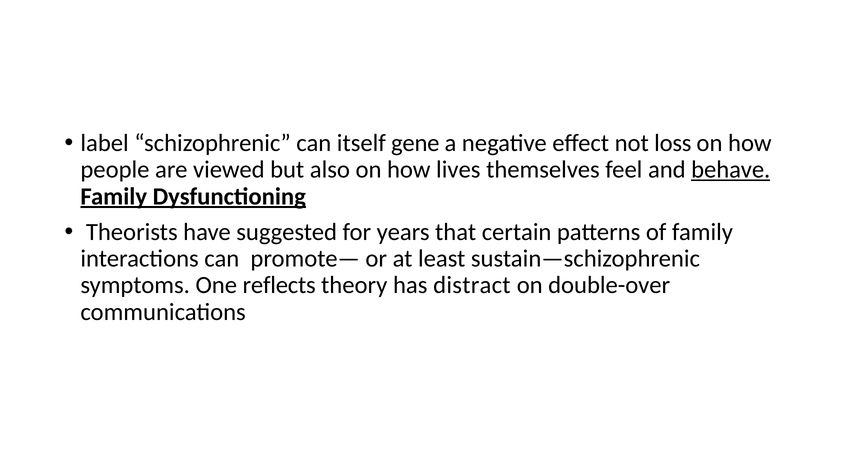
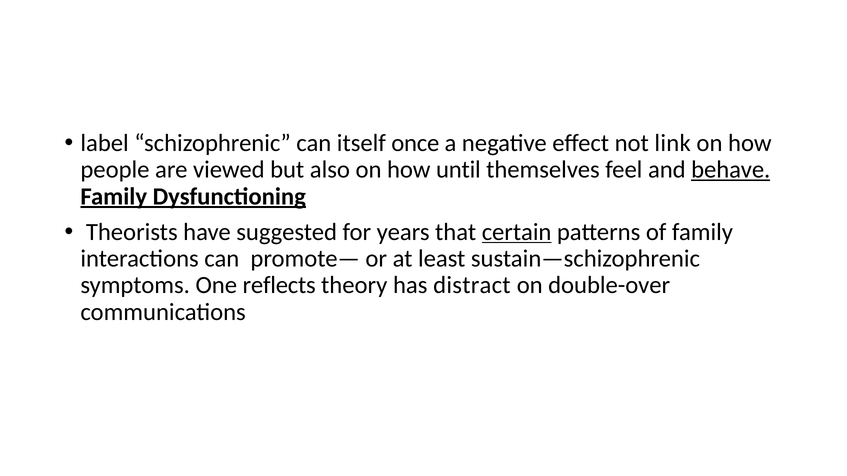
gene: gene -> once (415, 143)
loss: loss -> link (673, 143)
lives: lives -> until (458, 170)
certain underline: none -> present (517, 232)
